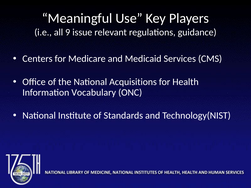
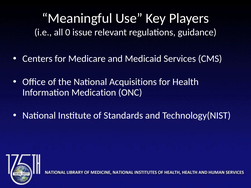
9: 9 -> 0 (68, 32)
Vocabulary: Vocabulary -> Medication (94, 93)
